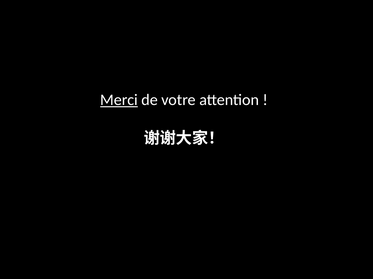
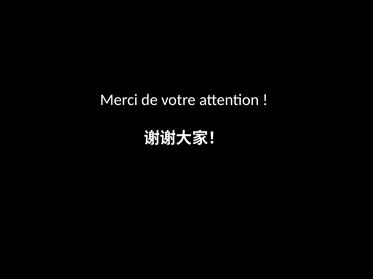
Merci underline: present -> none (119, 100)
